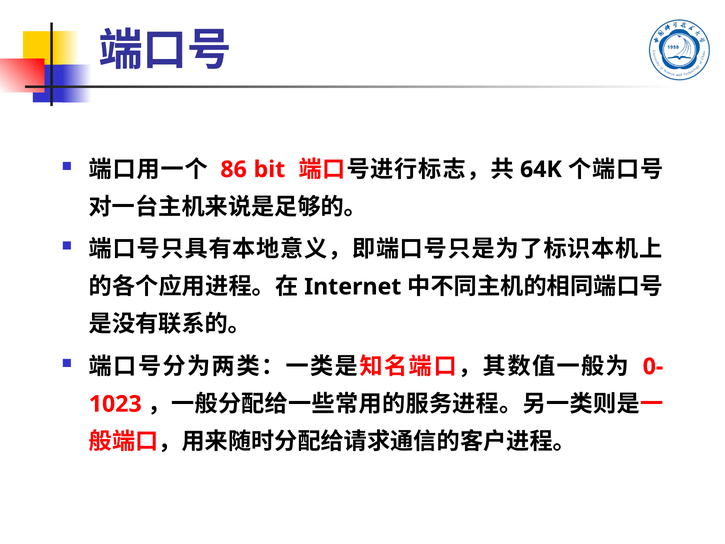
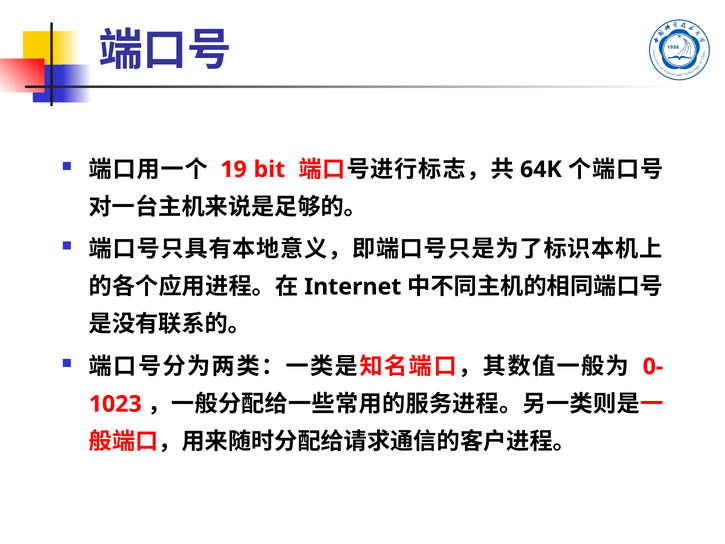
86: 86 -> 19 (234, 169)
